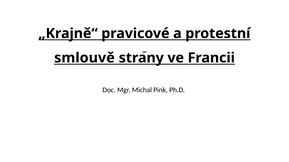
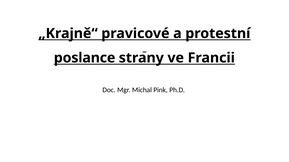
smlouvě: smlouvě -> poslance (85, 58)
